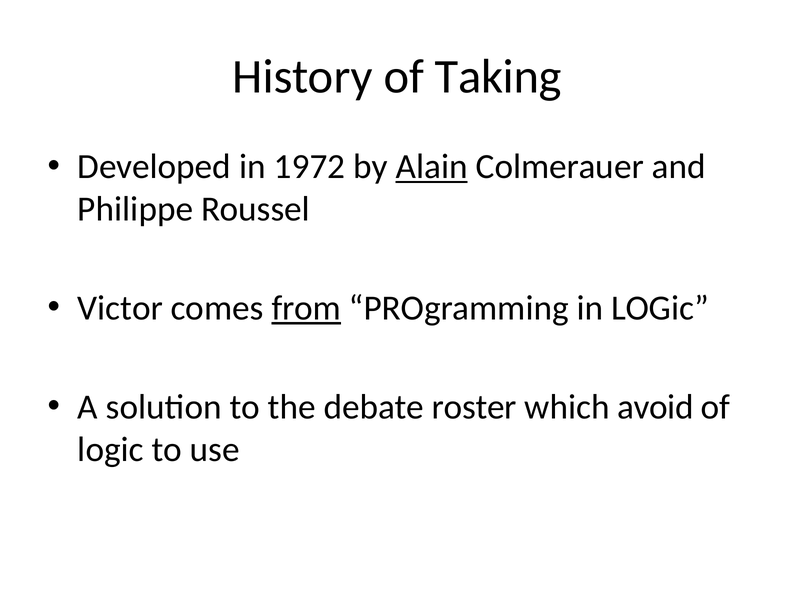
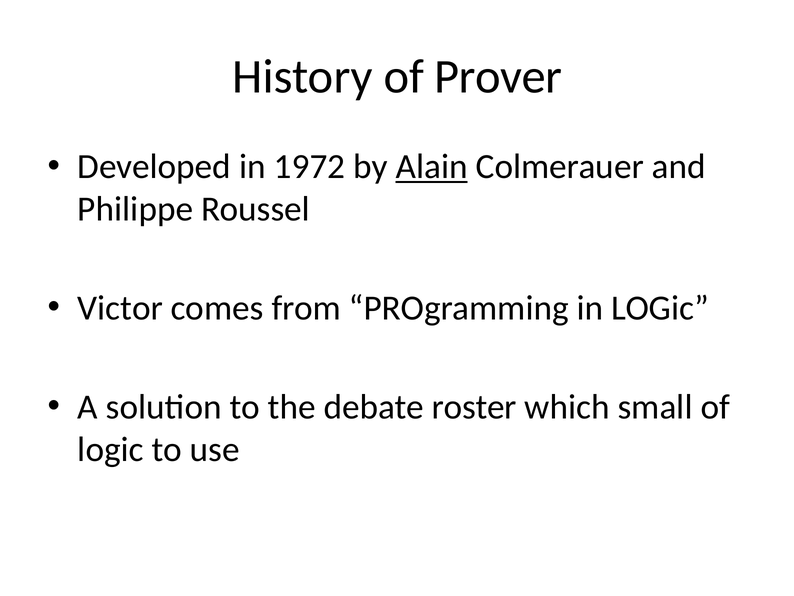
Taking: Taking -> Prover (498, 77)
from underline: present -> none (306, 308)
avoid: avoid -> small (655, 407)
